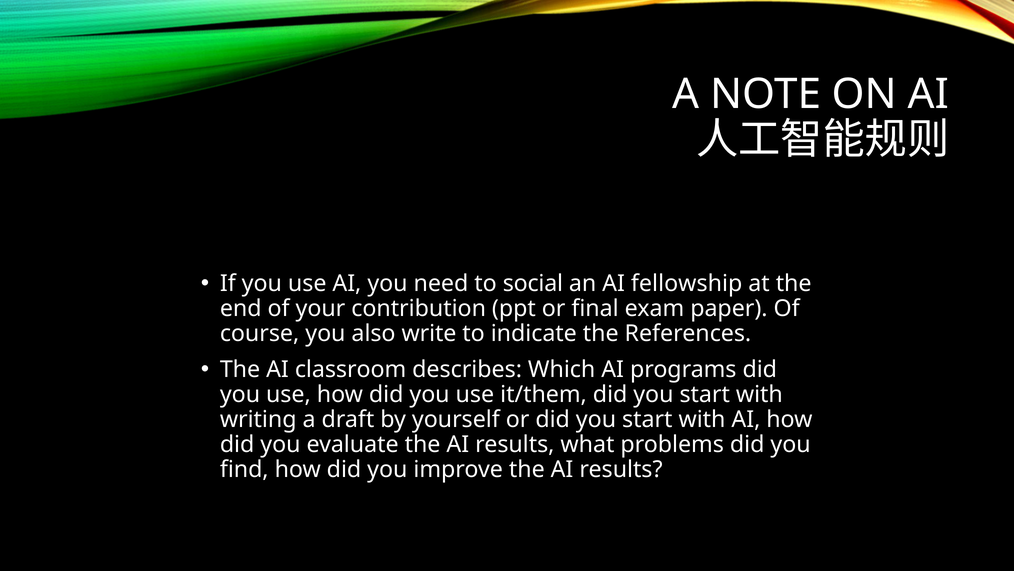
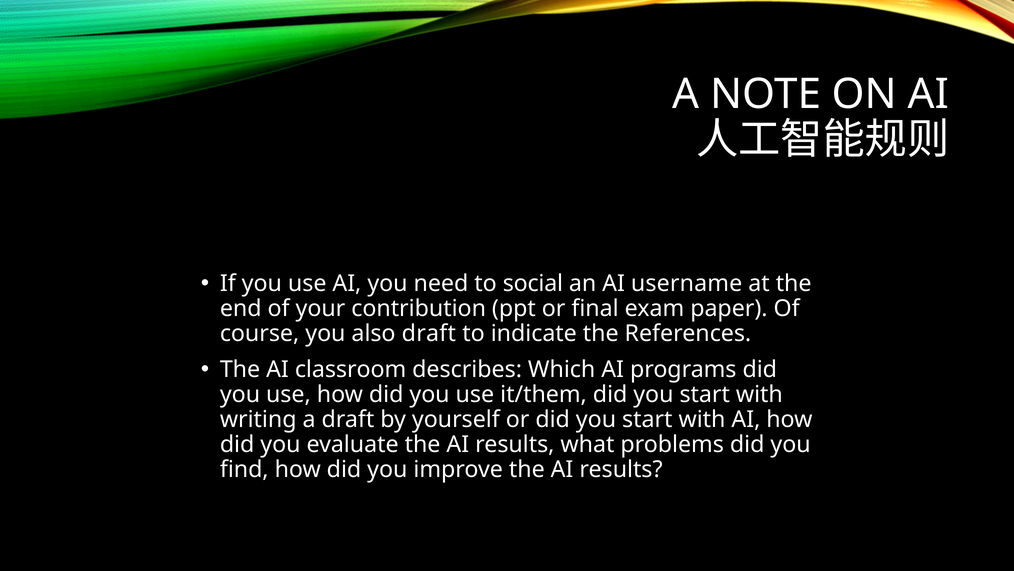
fellowship: fellowship -> username (687, 283)
also write: write -> draft (429, 333)
